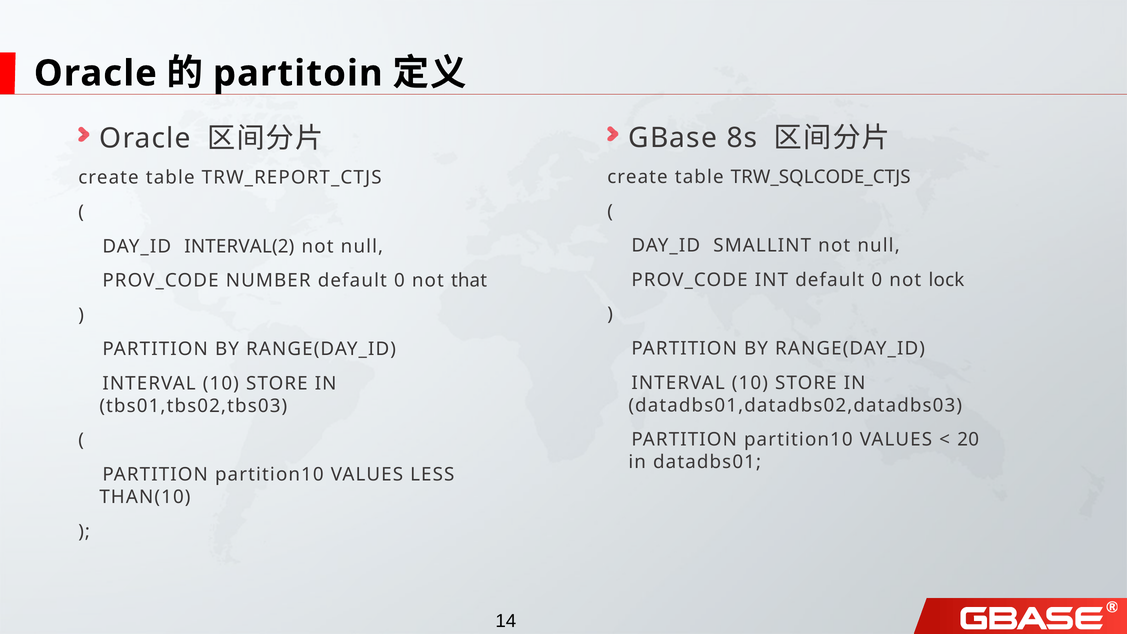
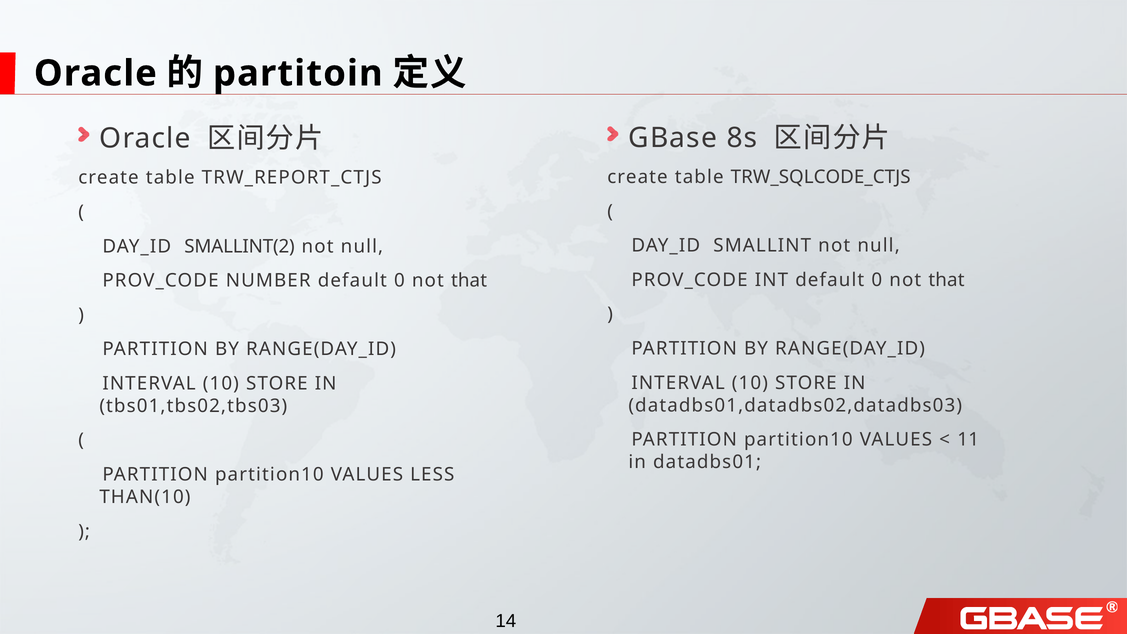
INTERVAL(2: INTERVAL(2 -> SMALLINT(2 (240, 246)
lock: lock -> that (946, 280)
20: 20 -> 11 (968, 440)
